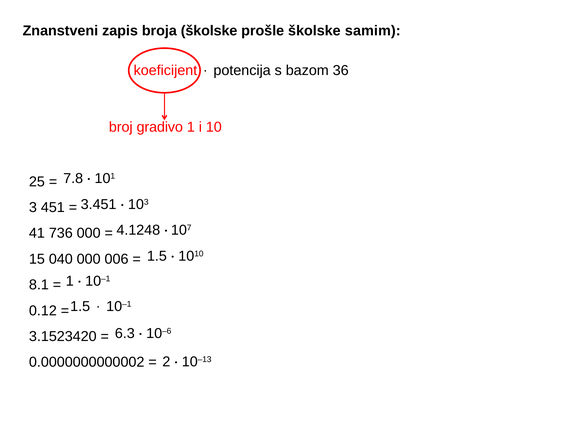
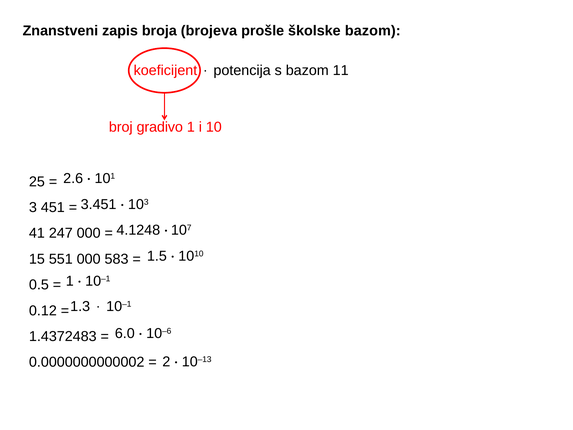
broja školske: školske -> brojeva (209, 31)
školske samim: samim -> bazom (373, 31)
36: 36 -> 11 (341, 70)
7.8: 7.8 -> 2.6 (73, 178)
736: 736 -> 247 (61, 233)
040: 040 -> 551 (61, 259)
006: 006 -> 583 (117, 259)
8.1: 8.1 -> 0.5 (39, 285)
1.5: 1.5 -> 1.3 (80, 306)
6.3: 6.3 -> 6.0 (125, 333)
3.1523420: 3.1523420 -> 1.4372483 (63, 336)
